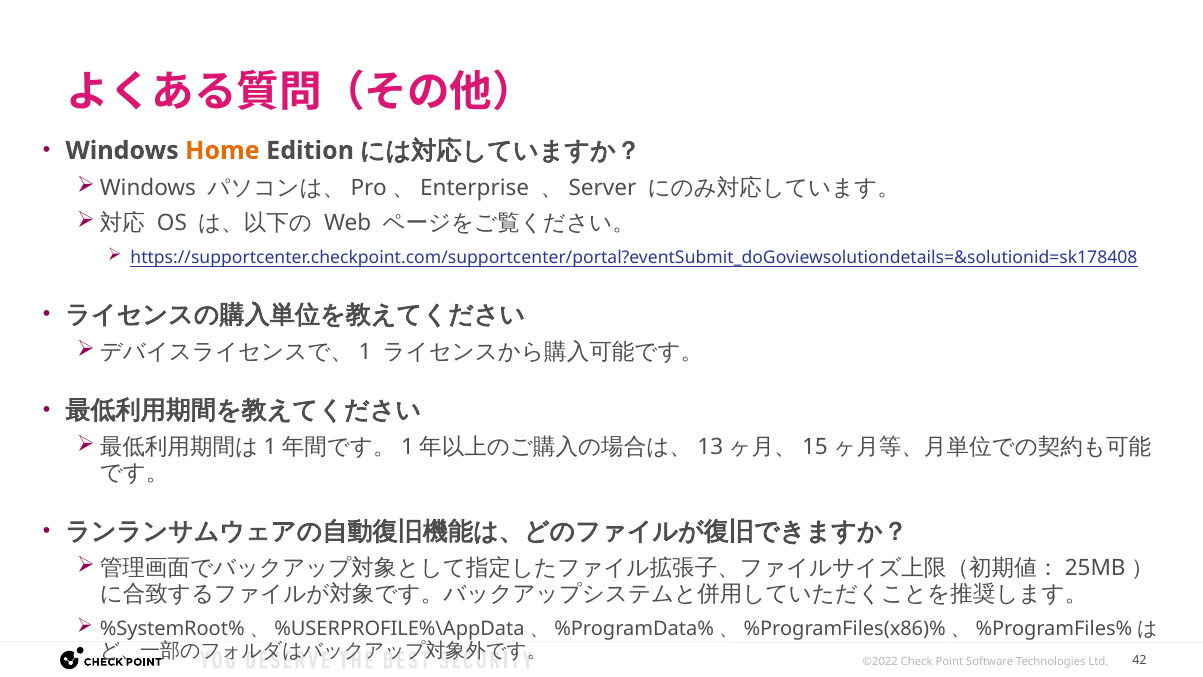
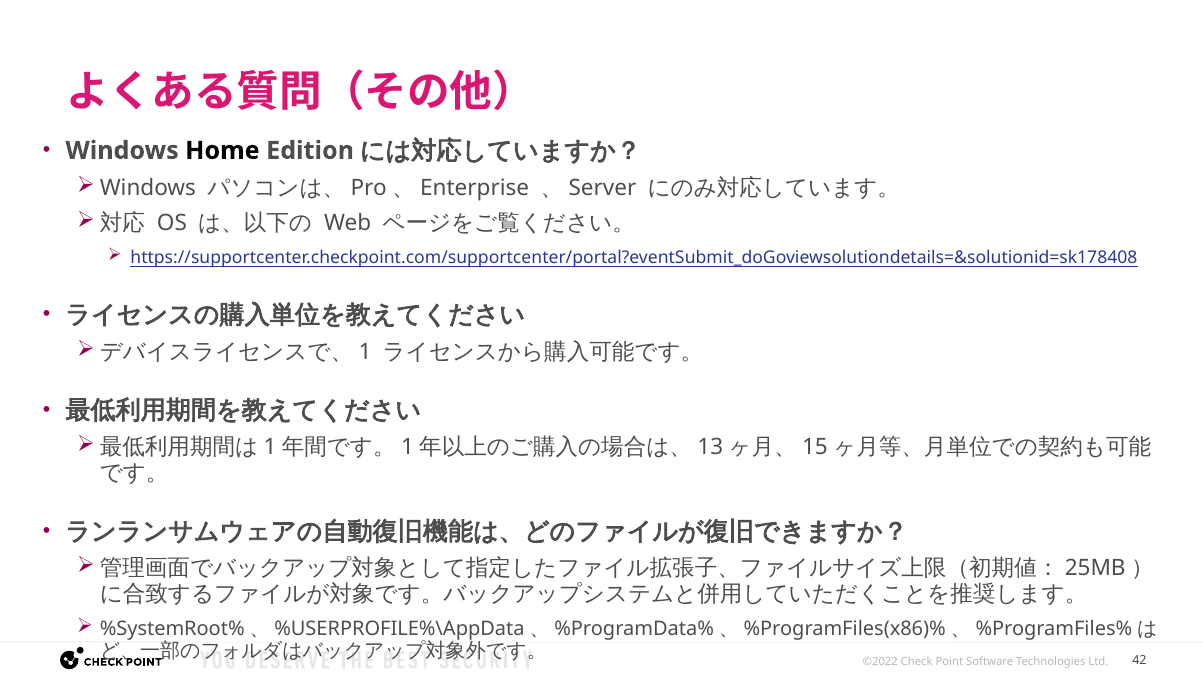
Home colour: orange -> black (222, 151)
